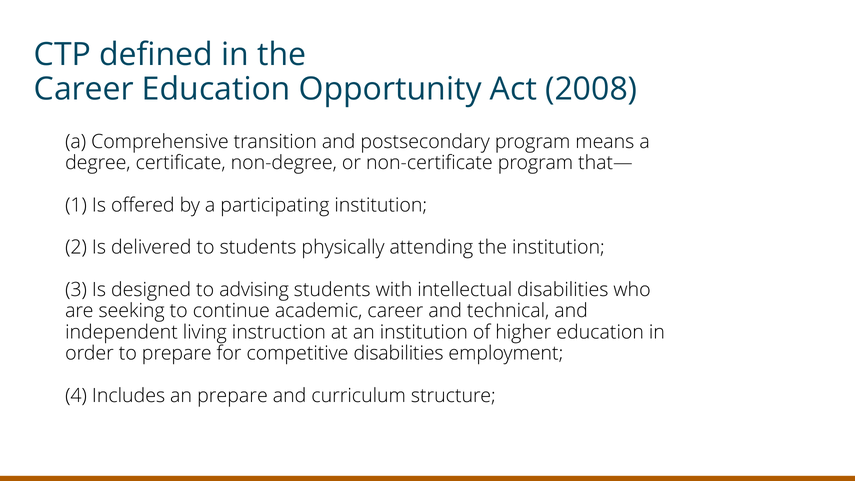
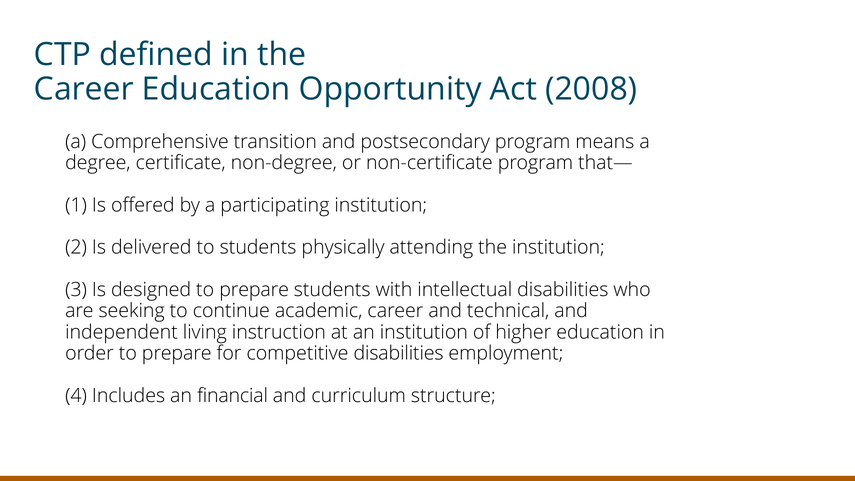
designed to advising: advising -> prepare (254, 290)
an prepare: prepare -> financial (233, 396)
